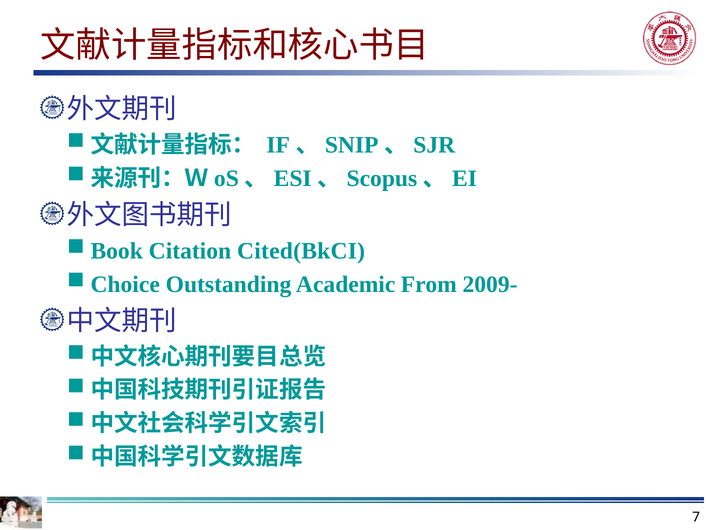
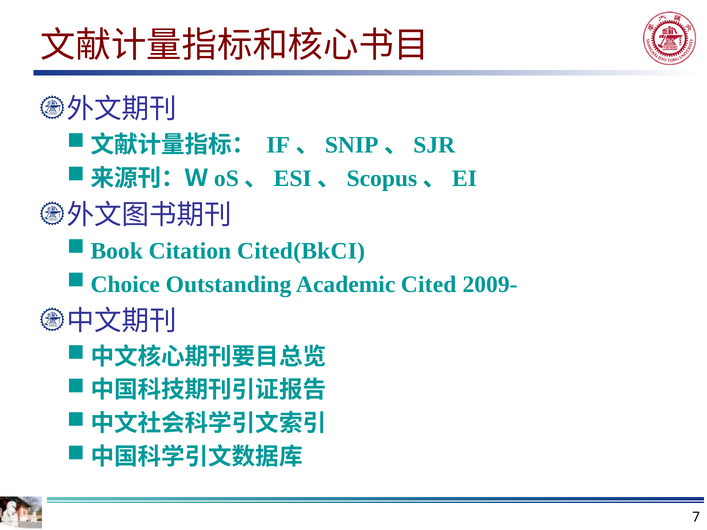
From: From -> Cited (429, 284)
